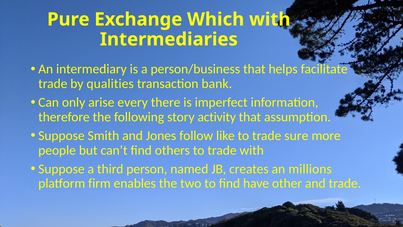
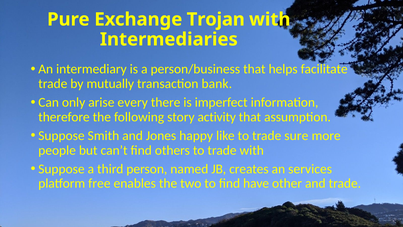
Which: Which -> Trojan (216, 19)
qualities: qualities -> mutually (110, 84)
follow: follow -> happy (196, 136)
millions: millions -> services (310, 169)
firm: firm -> free (99, 183)
